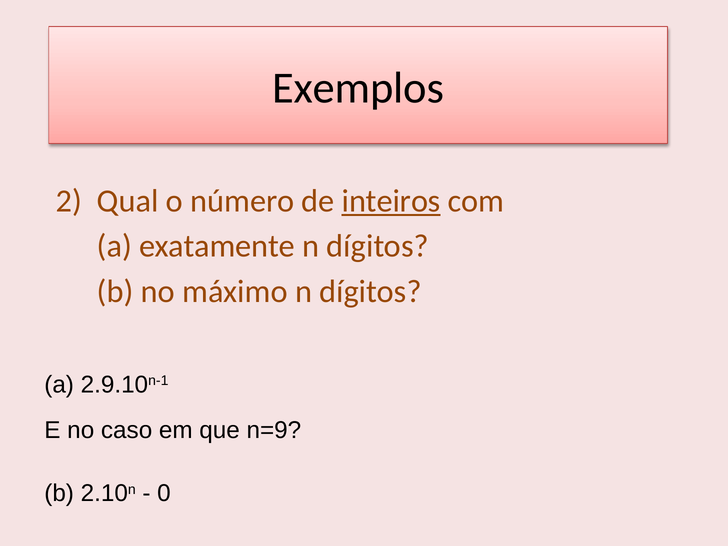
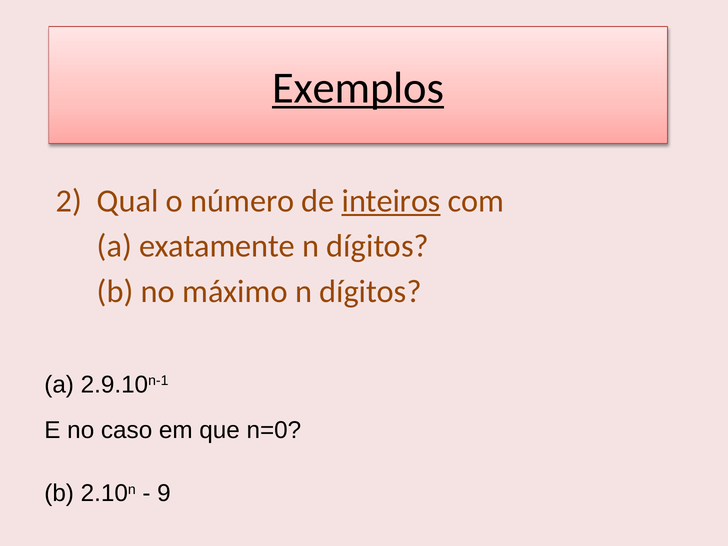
Exemplos underline: none -> present (358, 88)
n=9: n=9 -> n=0 (274, 430)
0: 0 -> 9 (164, 493)
